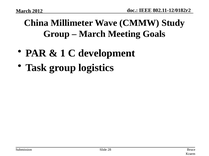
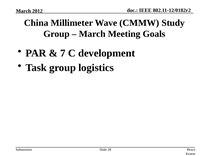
1: 1 -> 7 (63, 53)
